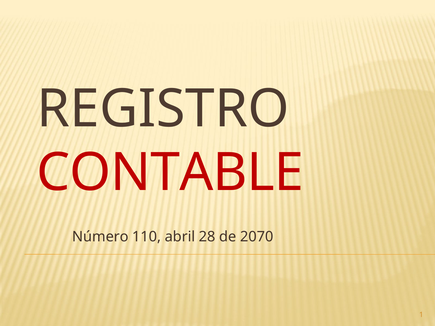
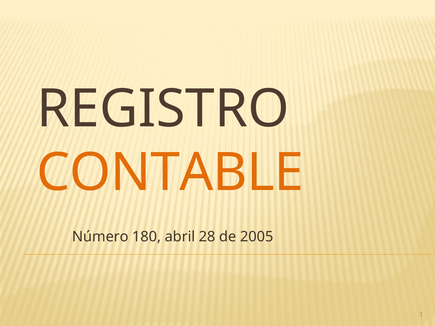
CONTABLE colour: red -> orange (170, 173)
110: 110 -> 180 (147, 237)
2070: 2070 -> 2005 (257, 237)
